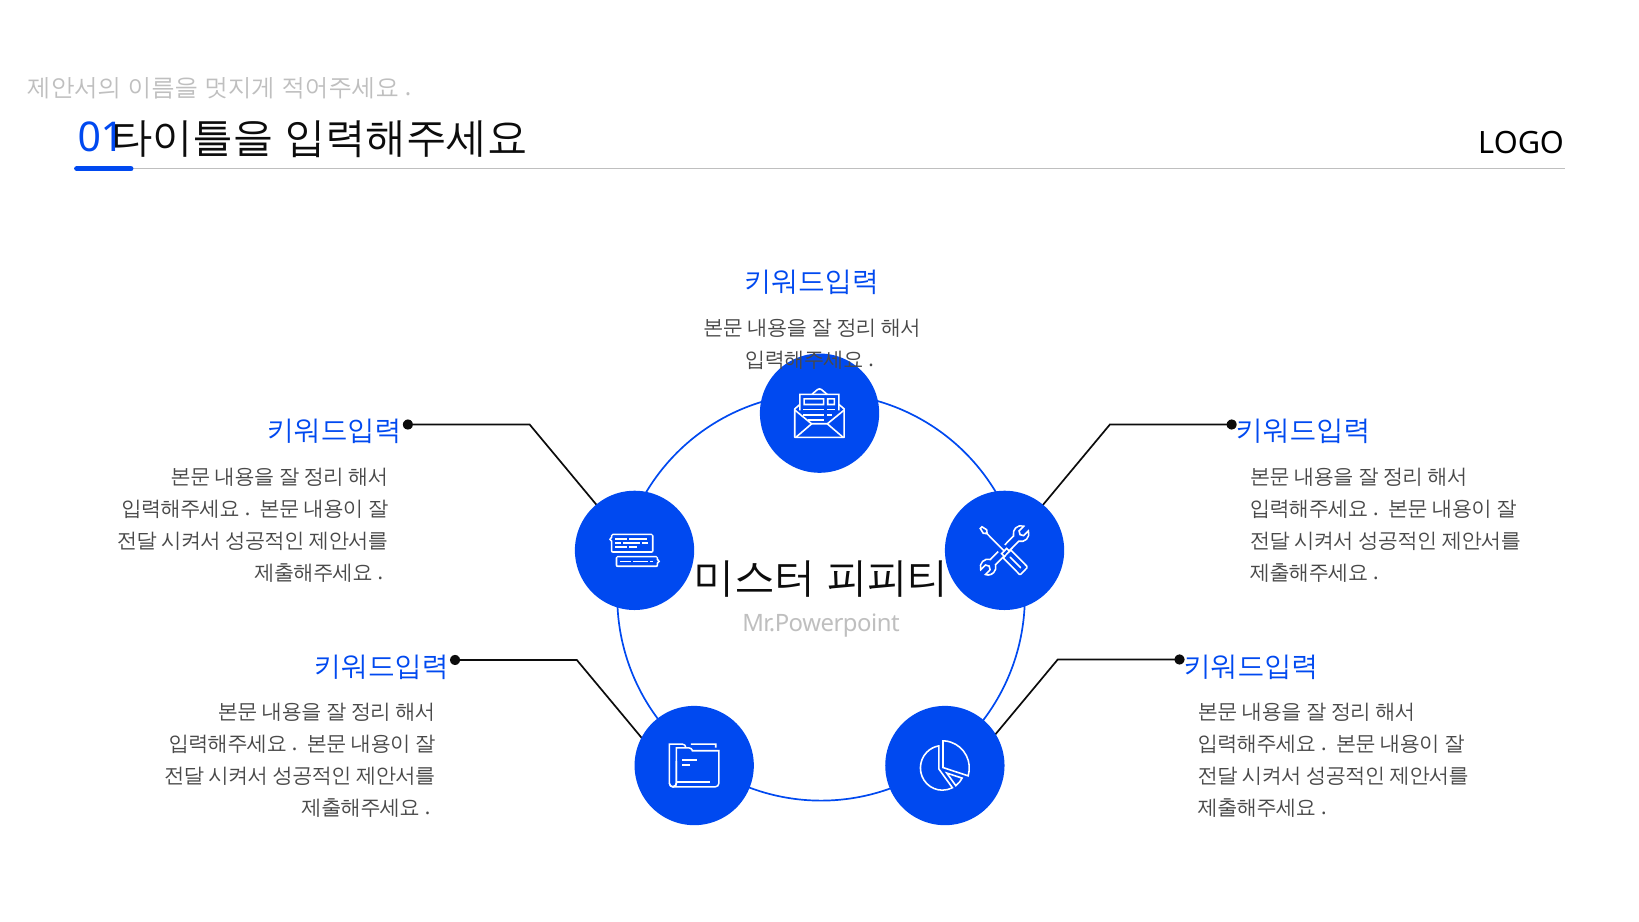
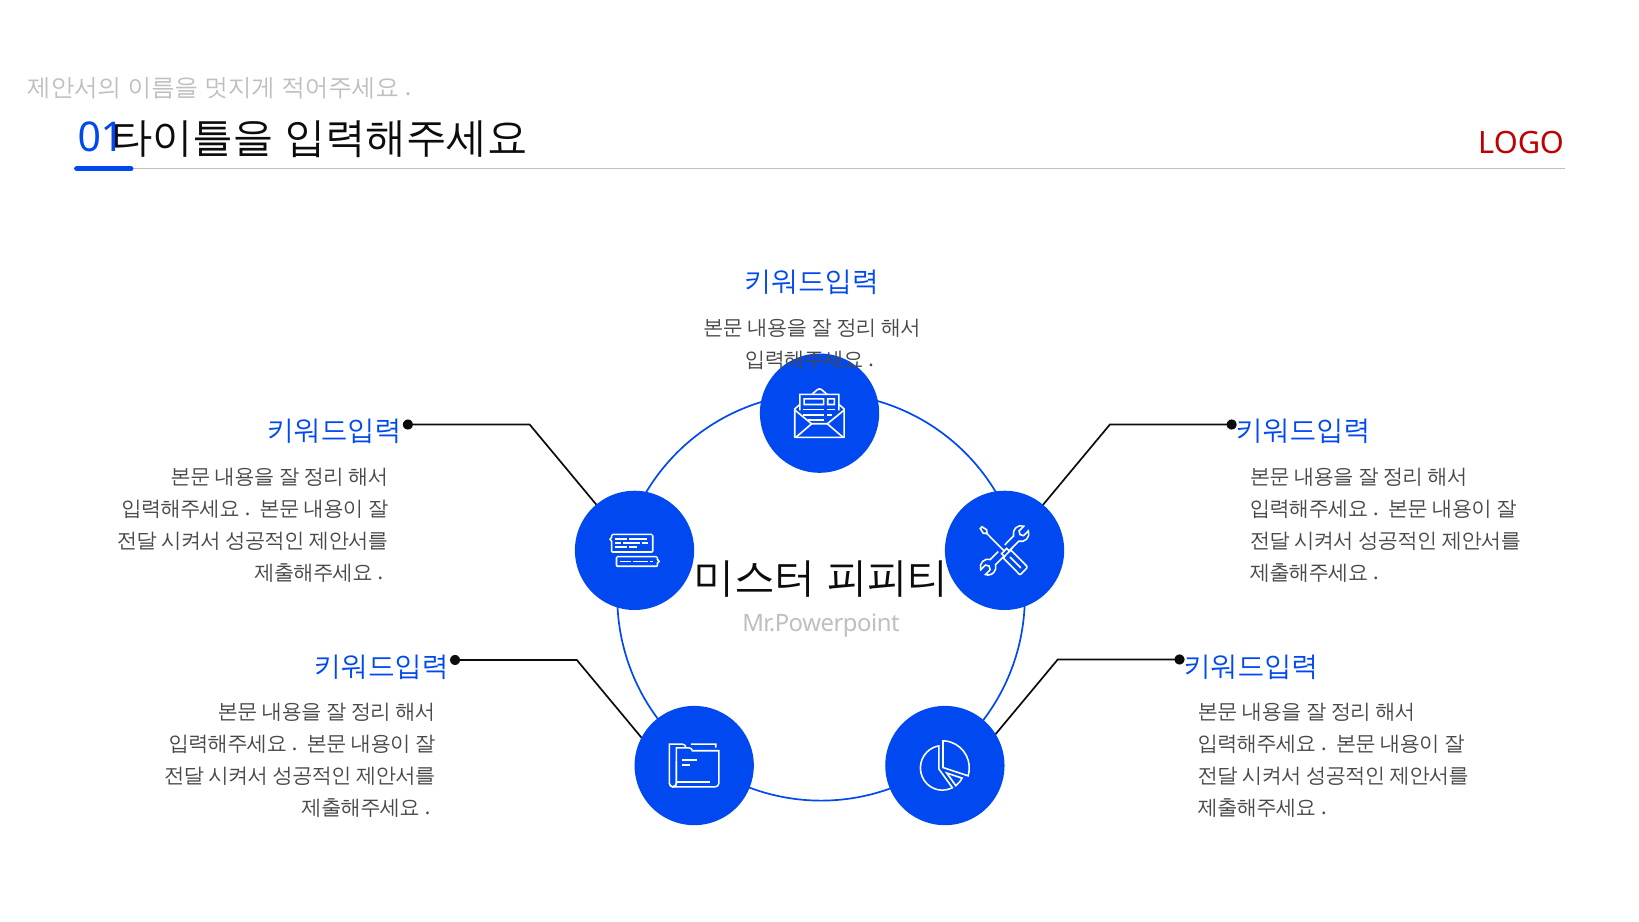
LOGO colour: black -> red (1521, 144)
